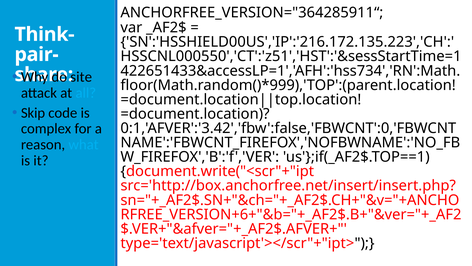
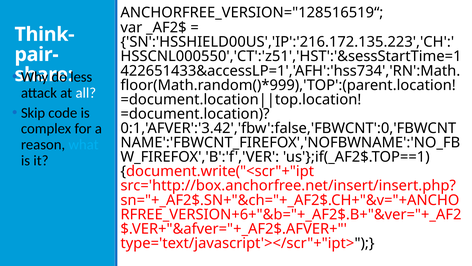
ANCHORFREE_VERSION="364285911“: ANCHORFREE_VERSION="364285911“ -> ANCHORFREE_VERSION="128516519“ (252, 12)
site: site -> less (81, 77)
all colour: light blue -> white (86, 93)
